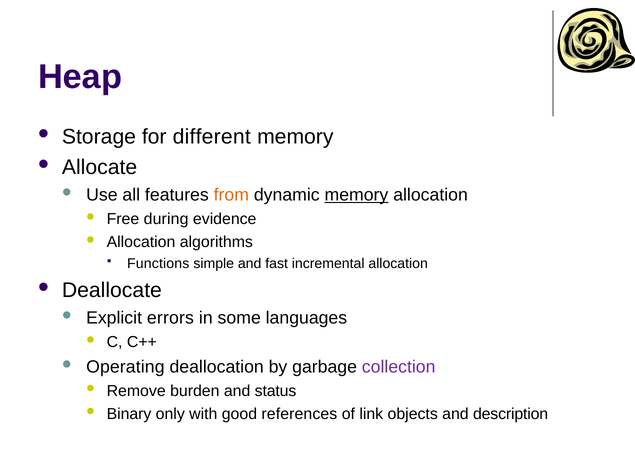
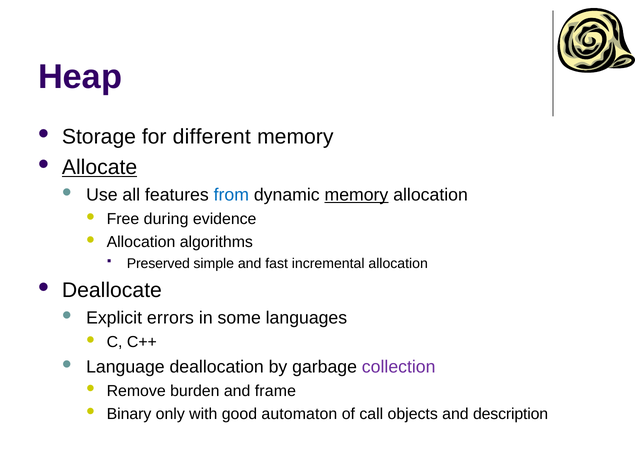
Allocate underline: none -> present (100, 167)
from colour: orange -> blue (231, 195)
Functions: Functions -> Preserved (158, 264)
Operating: Operating -> Language (125, 367)
status: status -> frame (275, 391)
references: references -> automaton (299, 414)
link: link -> call (371, 414)
